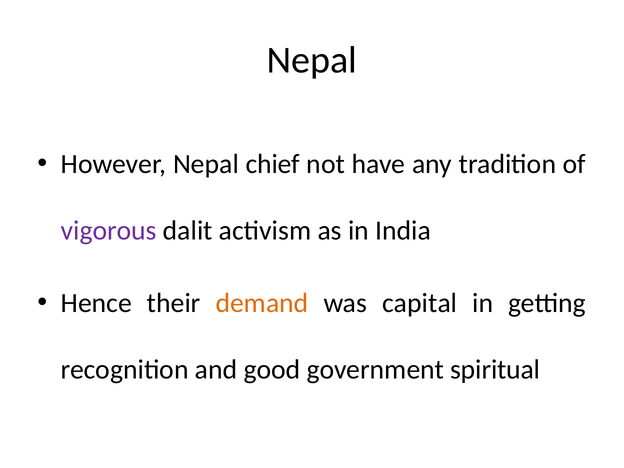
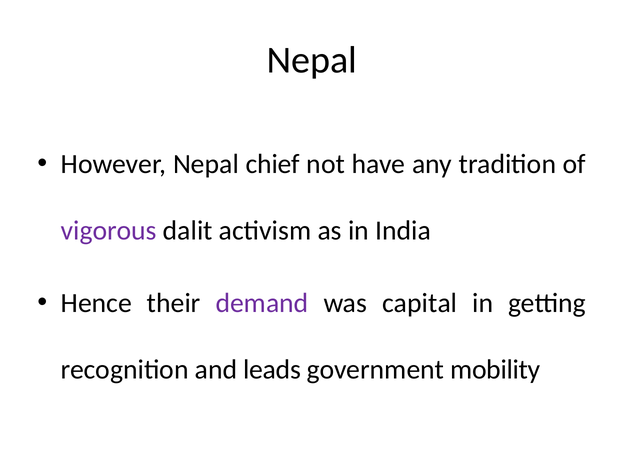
demand colour: orange -> purple (262, 303)
good: good -> leads (272, 369)
spiritual: spiritual -> mobility (495, 369)
